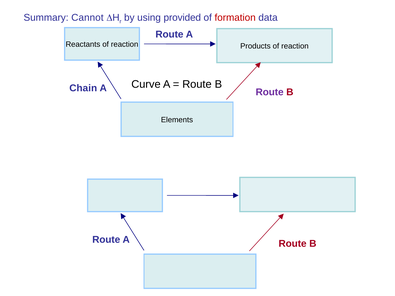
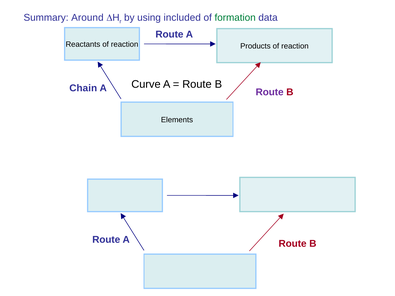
Cannot: Cannot -> Around (87, 18)
provided: provided -> included (182, 18)
formation colour: red -> green (235, 18)
